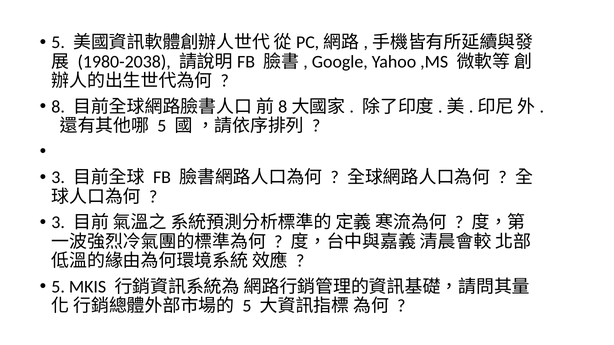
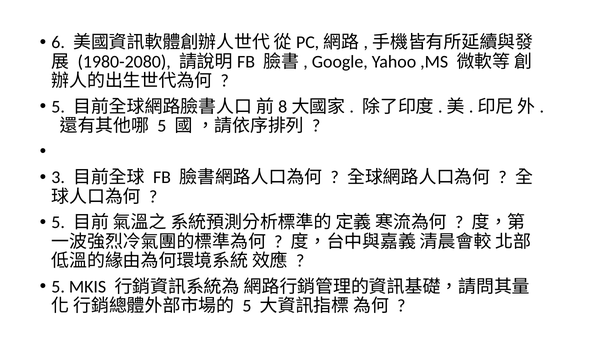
5: 5 -> 6 (58, 43)
1980-2038: 1980-2038 -> 1980-2080 (124, 62)
8: 8 -> 5 (58, 107)
3: 3 -> 5 (58, 223)
